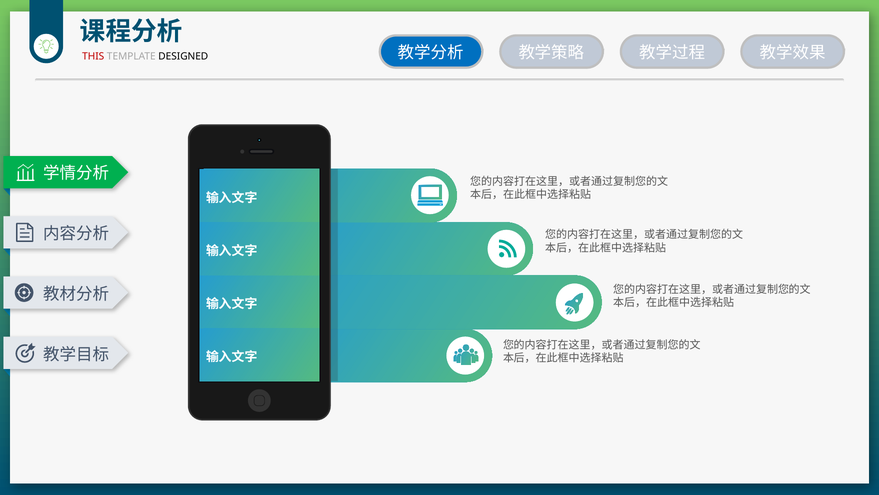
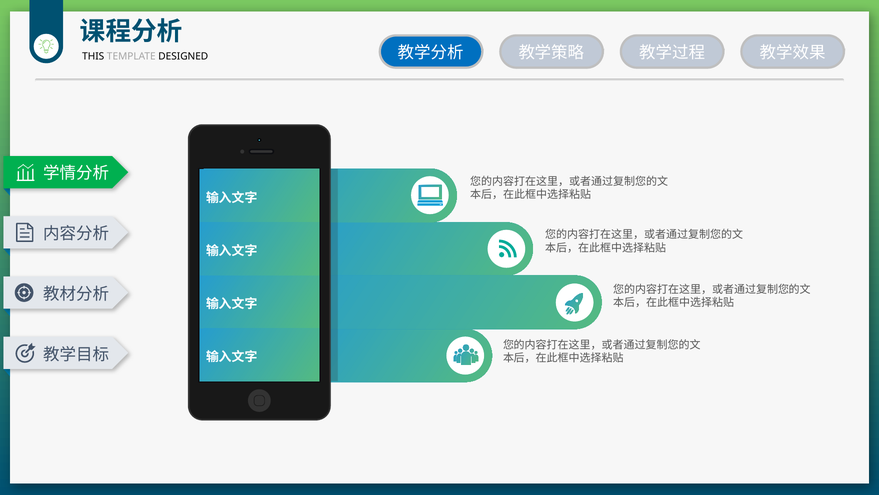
THIS colour: red -> black (93, 56)
